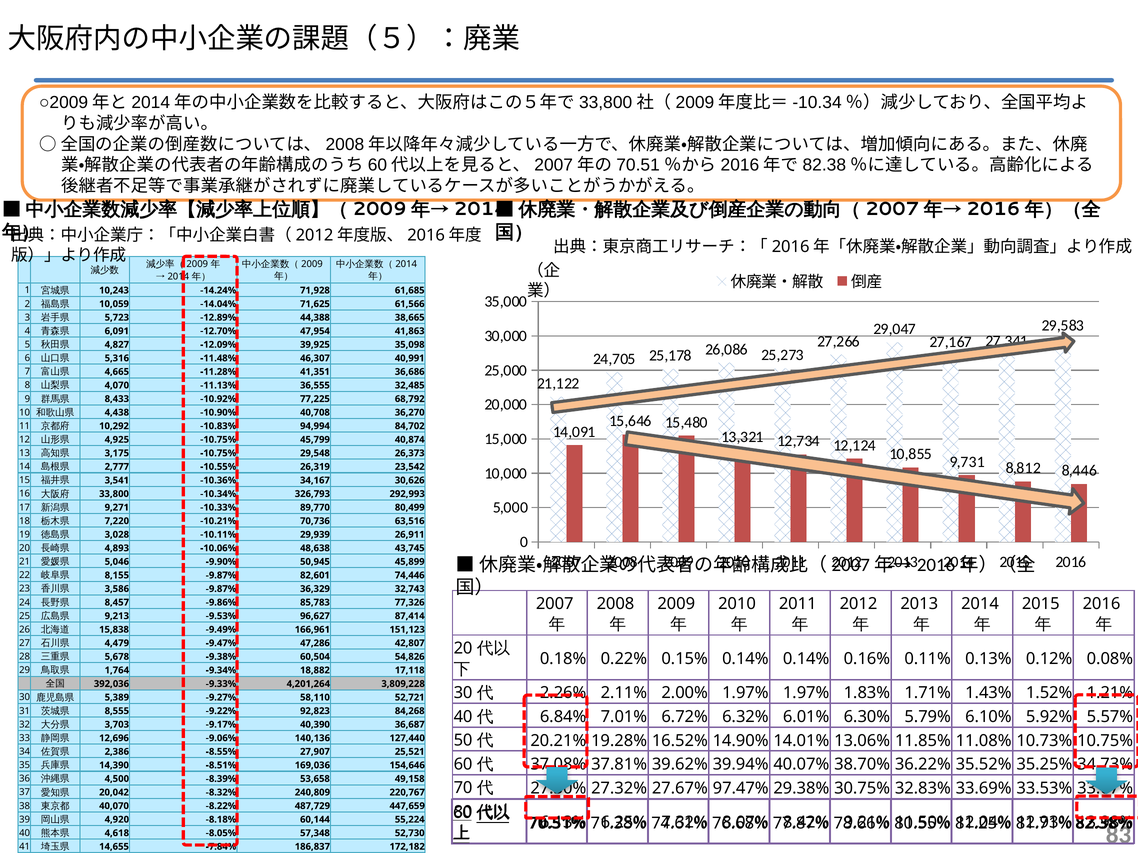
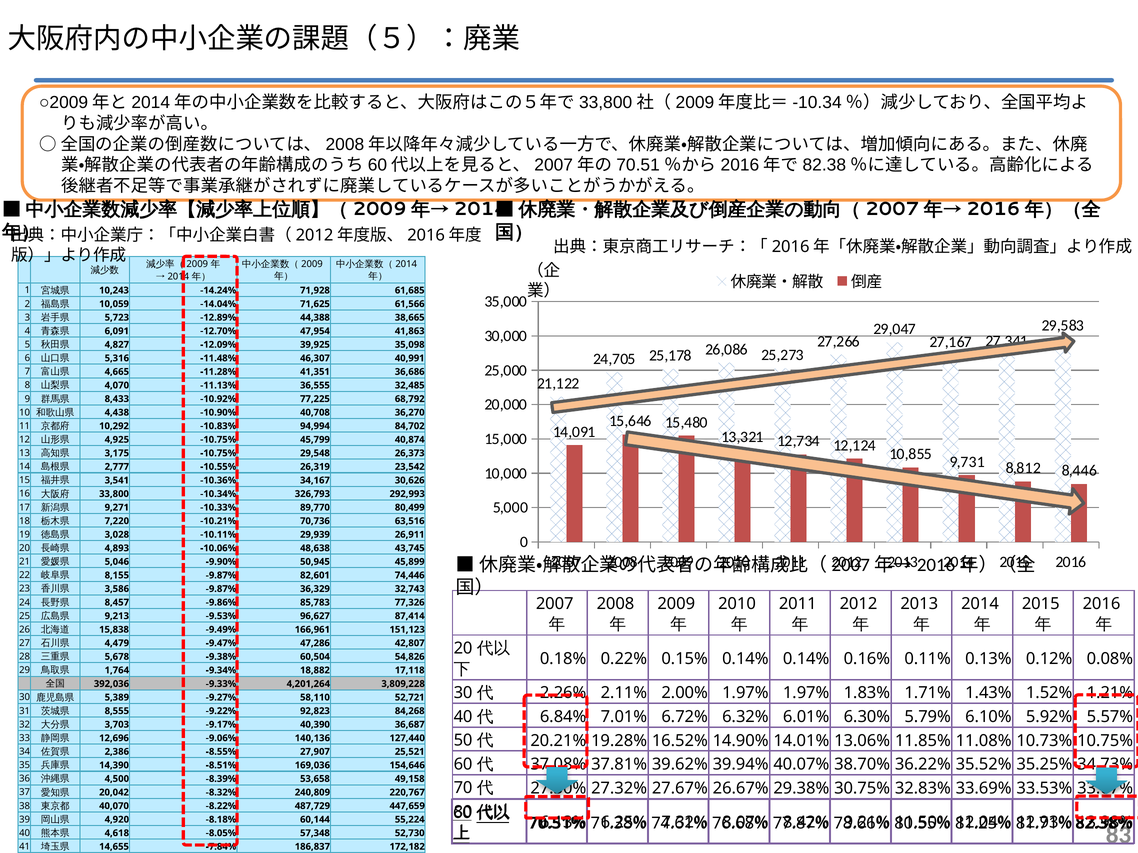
97.47%: 97.47% -> 26.67% (741, 789)
